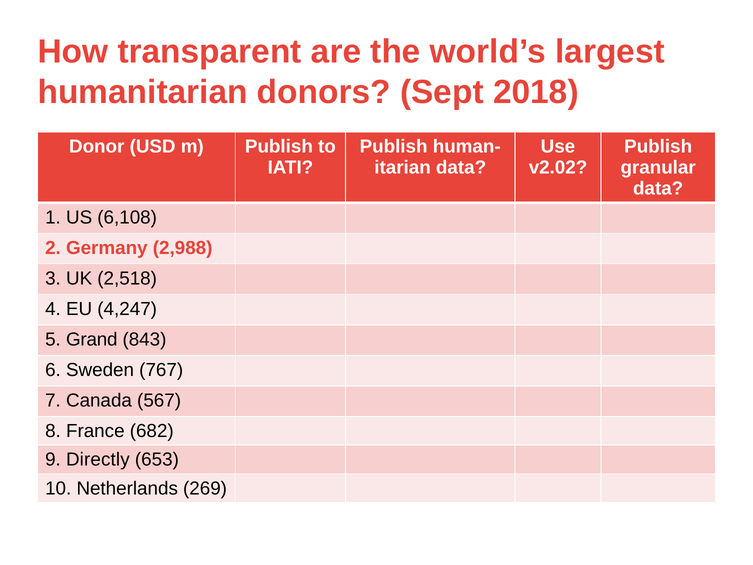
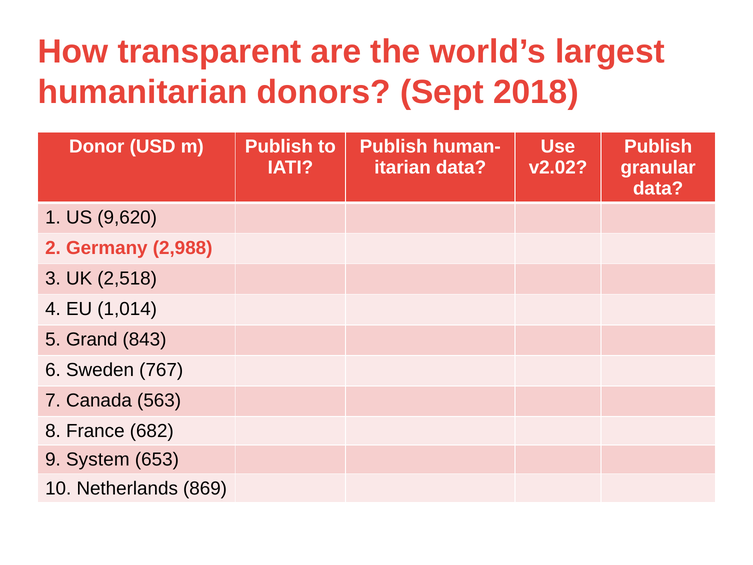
6,108: 6,108 -> 9,620 (127, 217)
4,247: 4,247 -> 1,014 (127, 309)
567: 567 -> 563 (159, 400)
Directly: Directly -> System (98, 460)
269: 269 -> 869 (205, 488)
